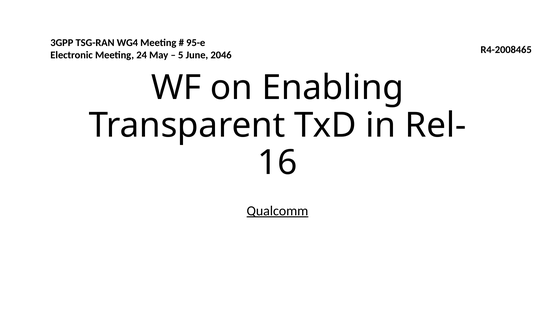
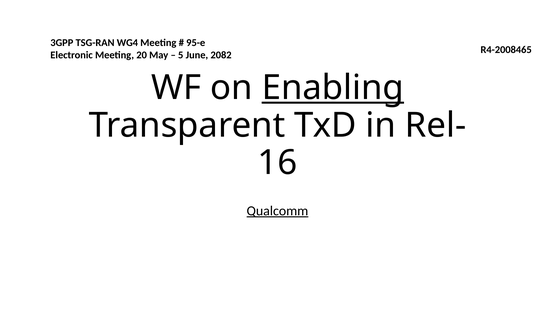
24: 24 -> 20 (142, 55)
2046: 2046 -> 2082 (221, 55)
Enabling underline: none -> present (333, 88)
